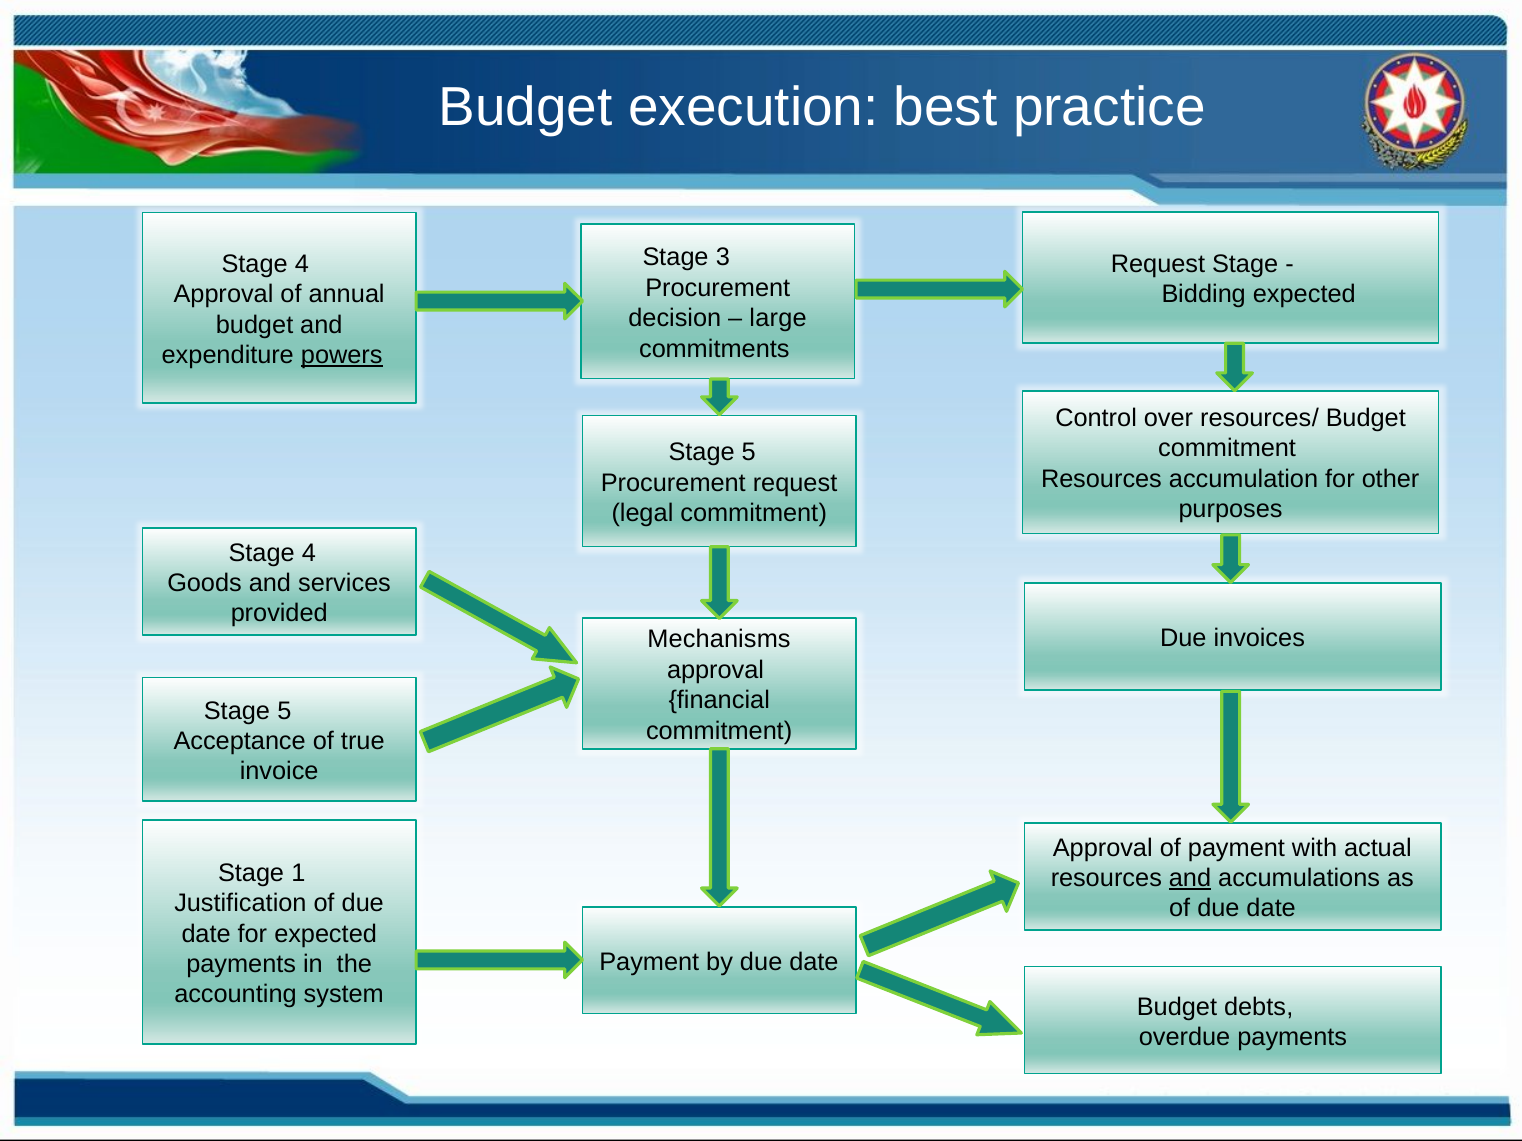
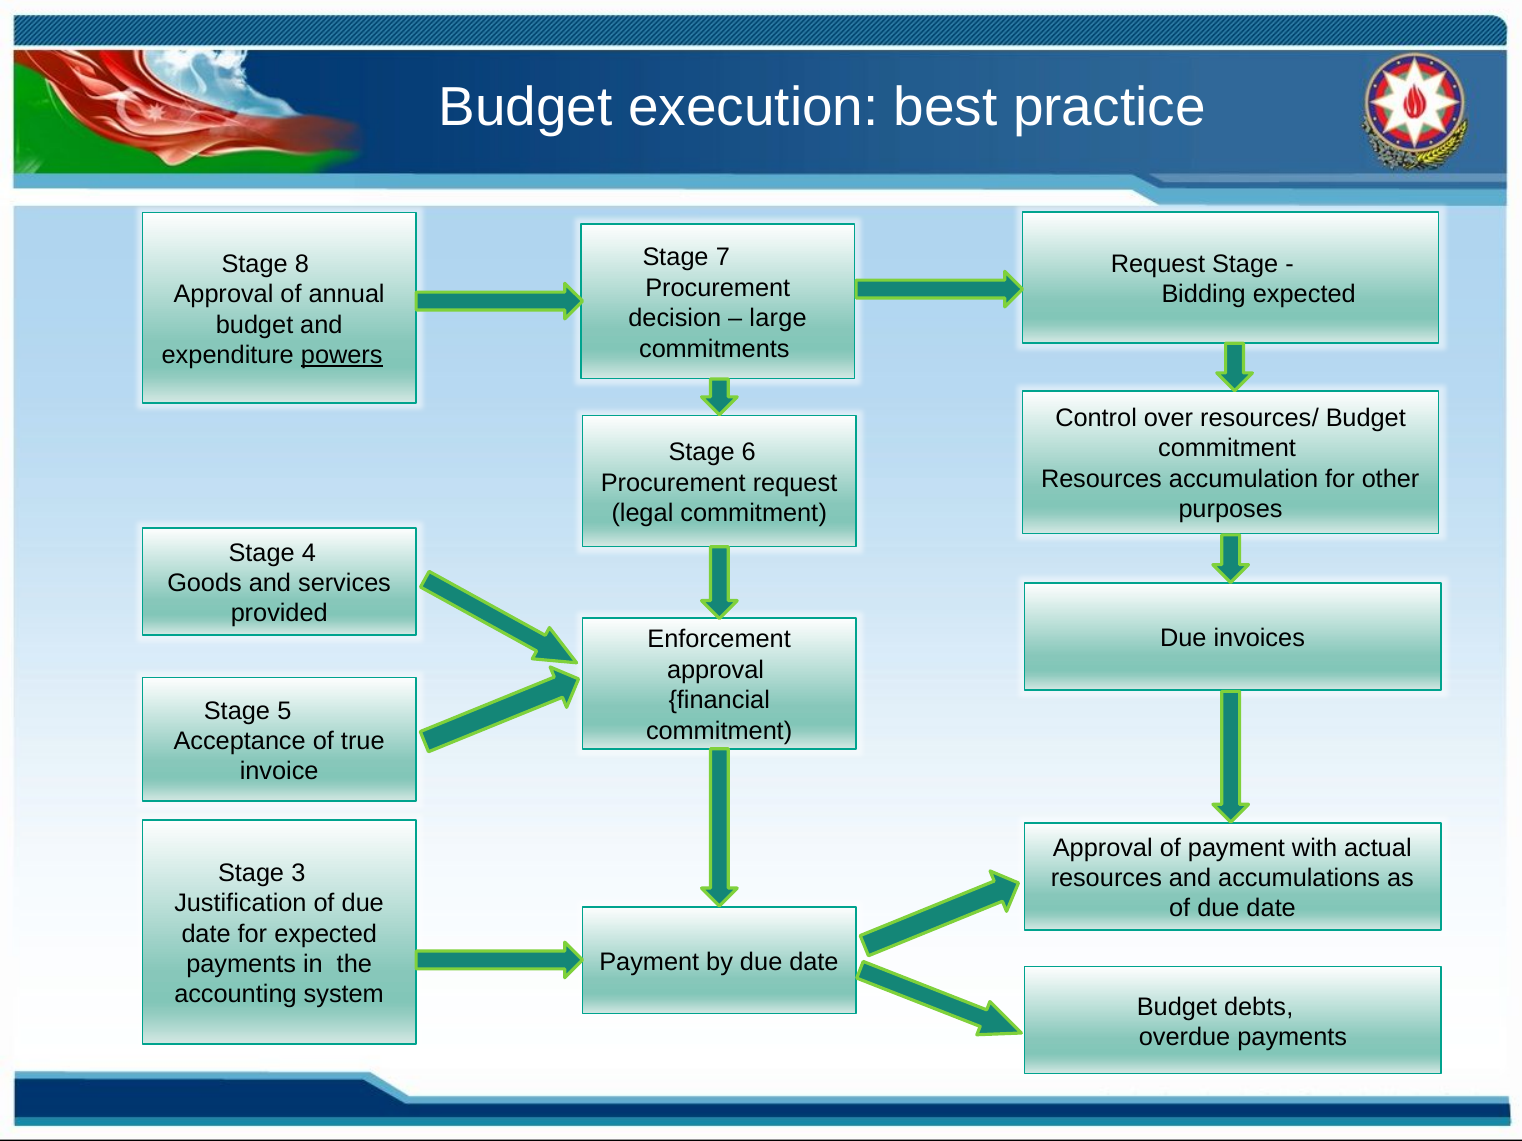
3: 3 -> 7 (723, 258)
4: 4 -> 8 (302, 264)
5: 5 -> 6 (749, 453)
Mechanisms: Mechanisms -> Enforcement (719, 640)
1: 1 -> 3 (298, 873)
and underline: present -> none (1190, 879)
